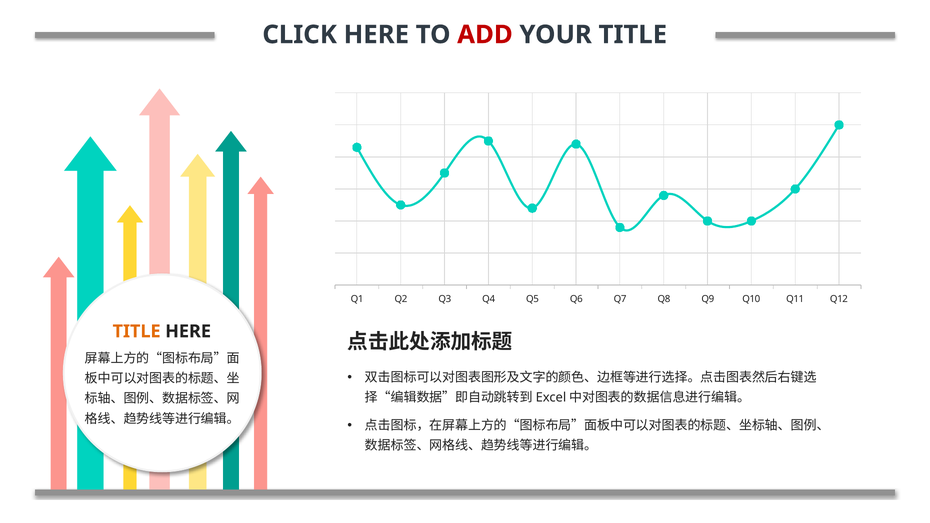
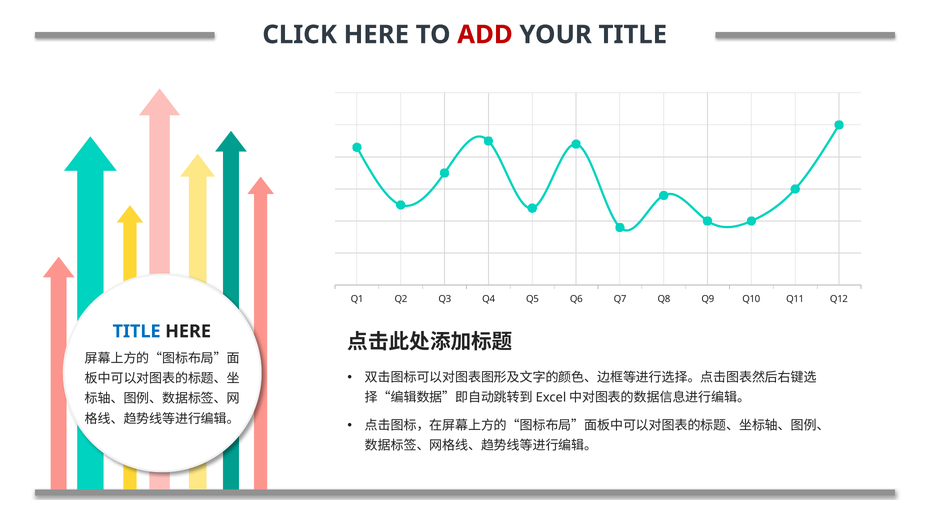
TITLE colour: orange -> blue (137, 331)
